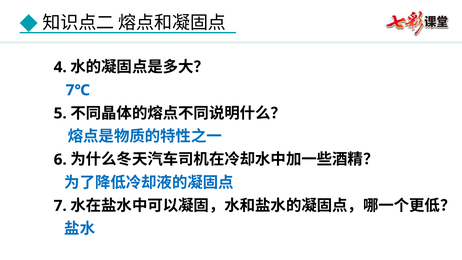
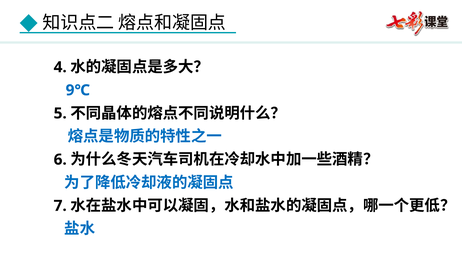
7℃: 7℃ -> 9℃ (78, 90)
